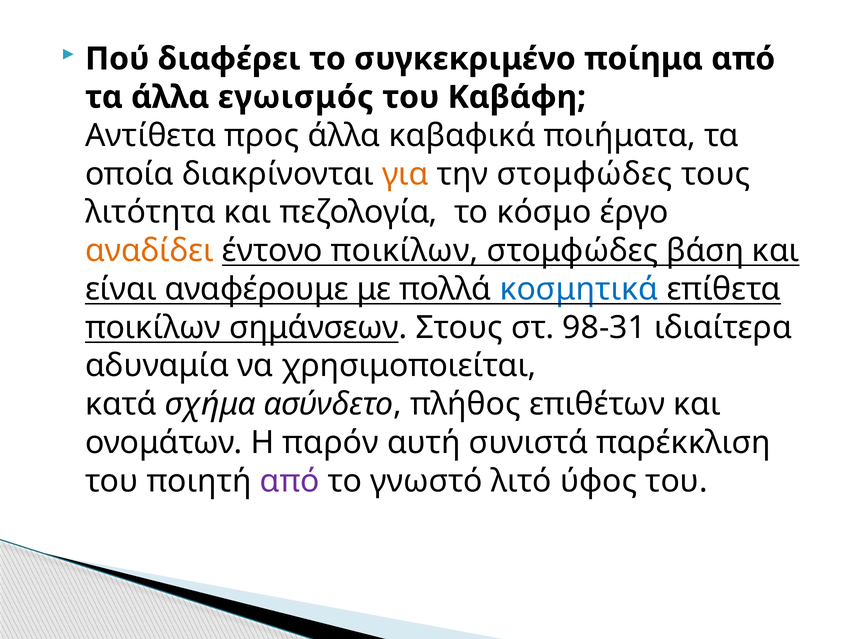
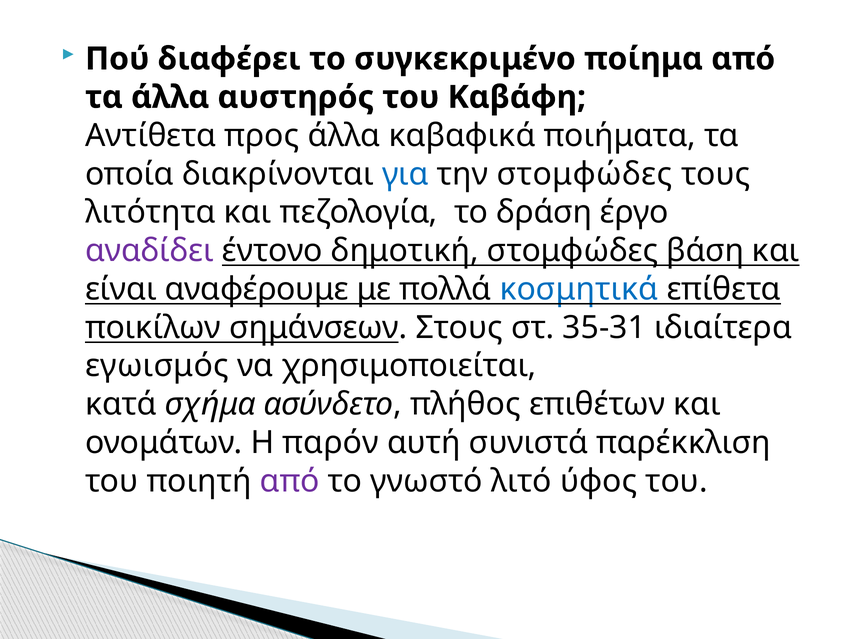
εγωισμός: εγωισμός -> αυστηρός (296, 97)
για colour: orange -> blue (405, 174)
κόσμο: κόσμο -> δράση (544, 212)
αναδίδει colour: orange -> purple (149, 251)
έντονο ποικίλων: ποικίλων -> δημοτική (405, 251)
98-31: 98-31 -> 35-31 (604, 328)
αδυναμία: αδυναμία -> εγωισμός (157, 366)
